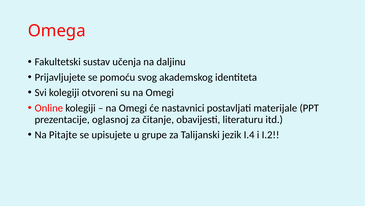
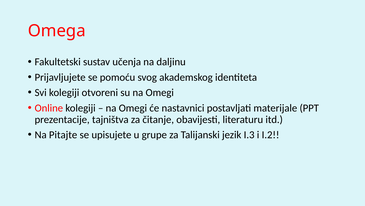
oglasnoj: oglasnoj -> tajništva (110, 119)
I.4: I.4 -> I.3 (249, 134)
